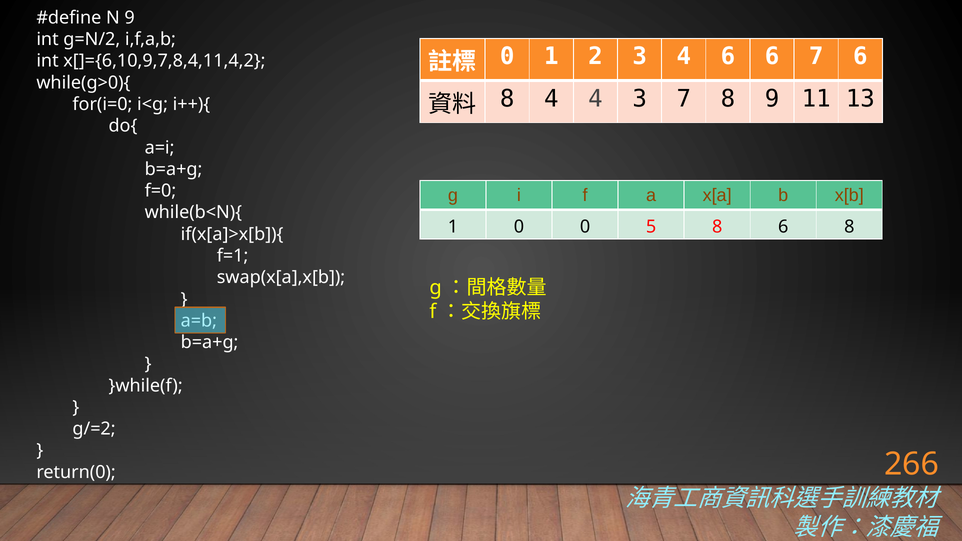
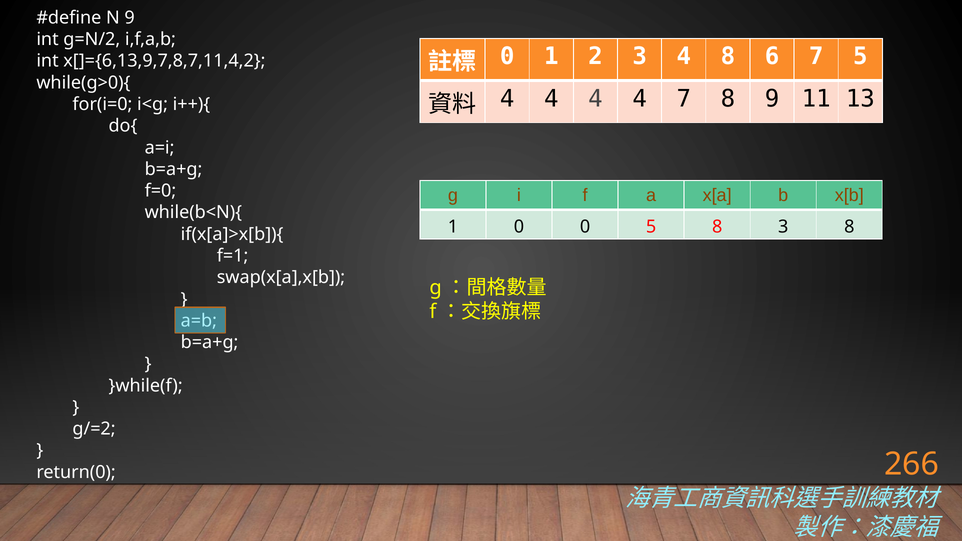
4 6: 6 -> 8 (728, 56)
7 6: 6 -> 5 (860, 56)
x[]={6,10,9,7,8,4,11,4,2: x[]={6,10,9,7,8,4,11,4,2 -> x[]={6,13,9,7,8,7,11,4,2 (164, 61)
8: 8 -> 4 (507, 99)
3: 3 -> 4 (640, 99)
8 6: 6 -> 3 (783, 227)
